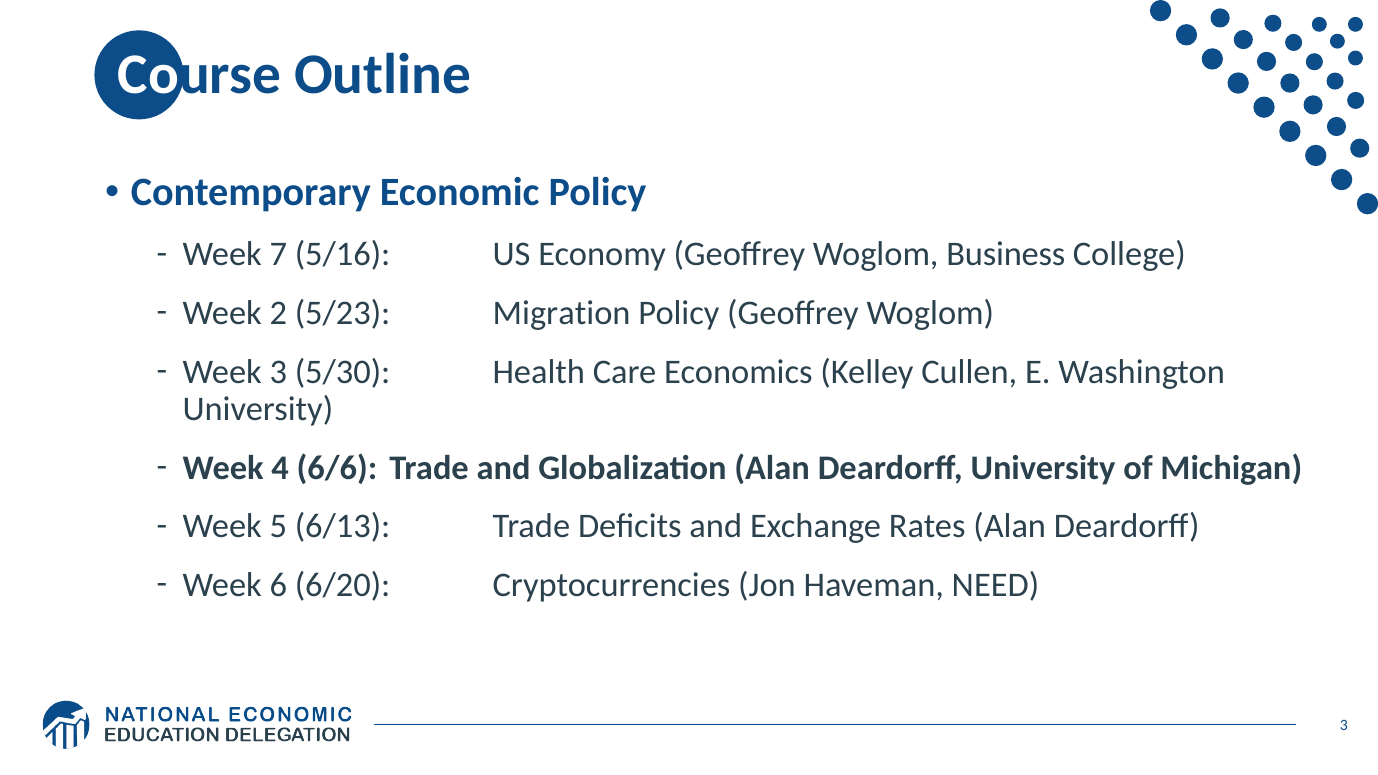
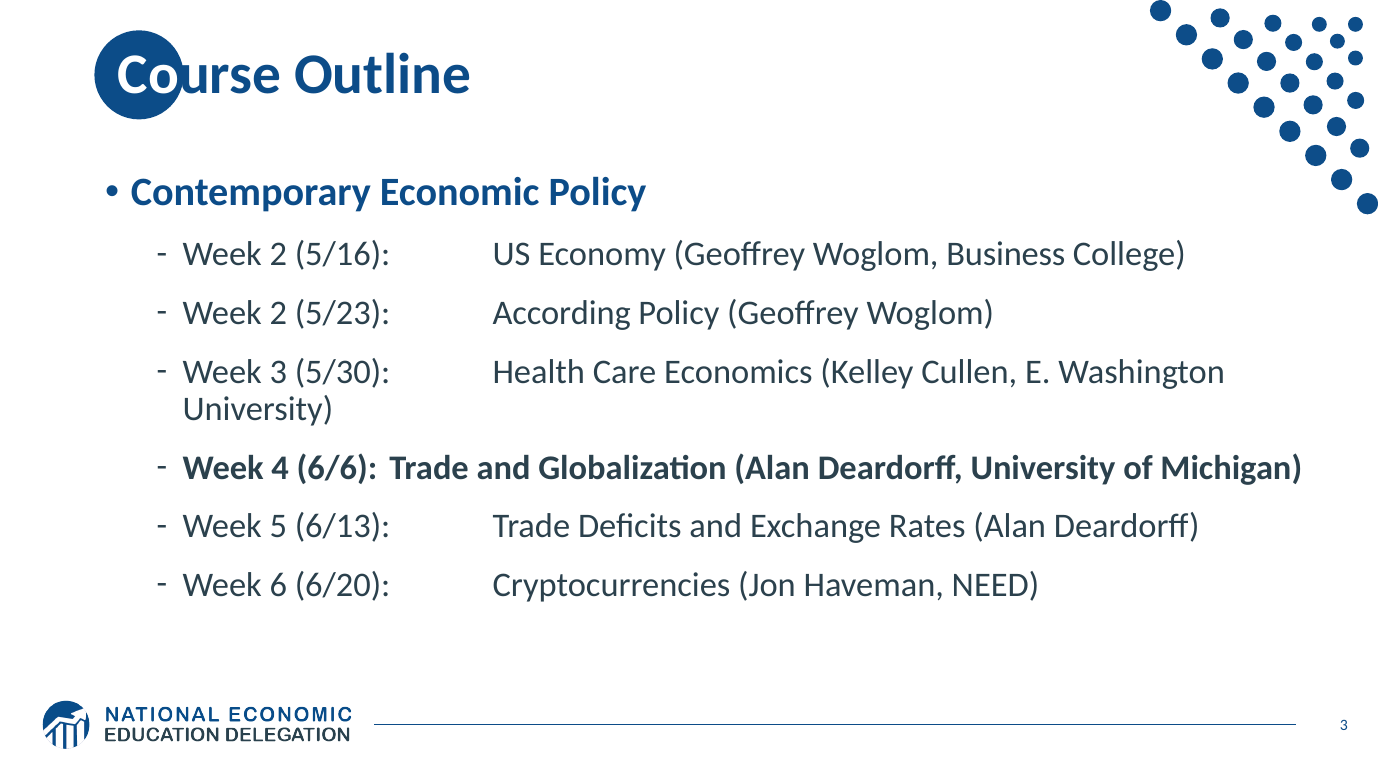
7: 7 -> 2 (278, 254)
Migration: Migration -> According (562, 313)
